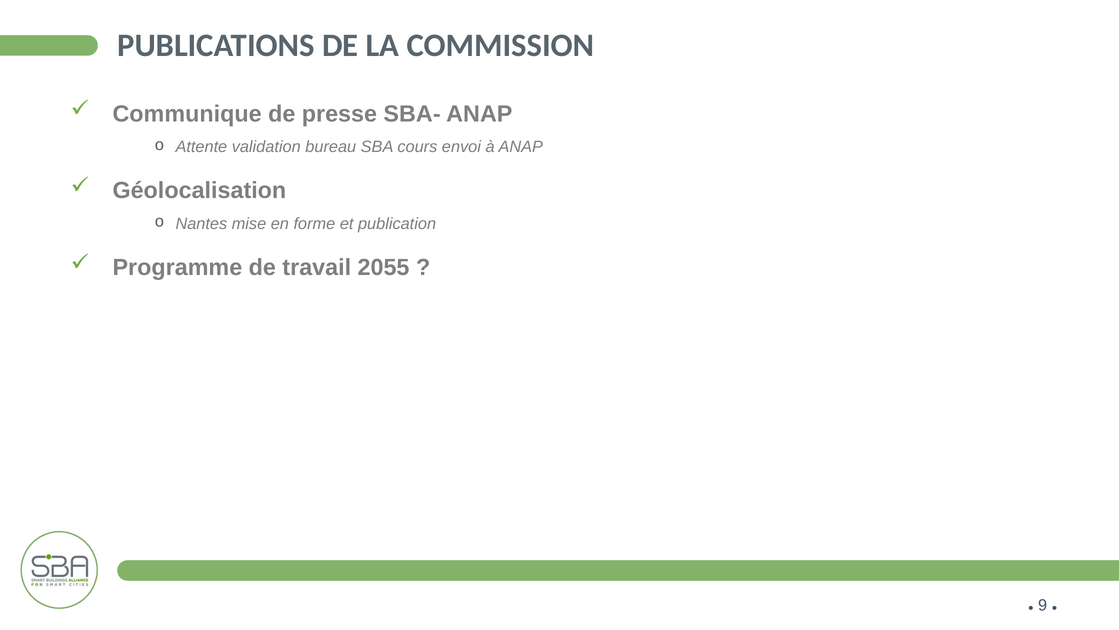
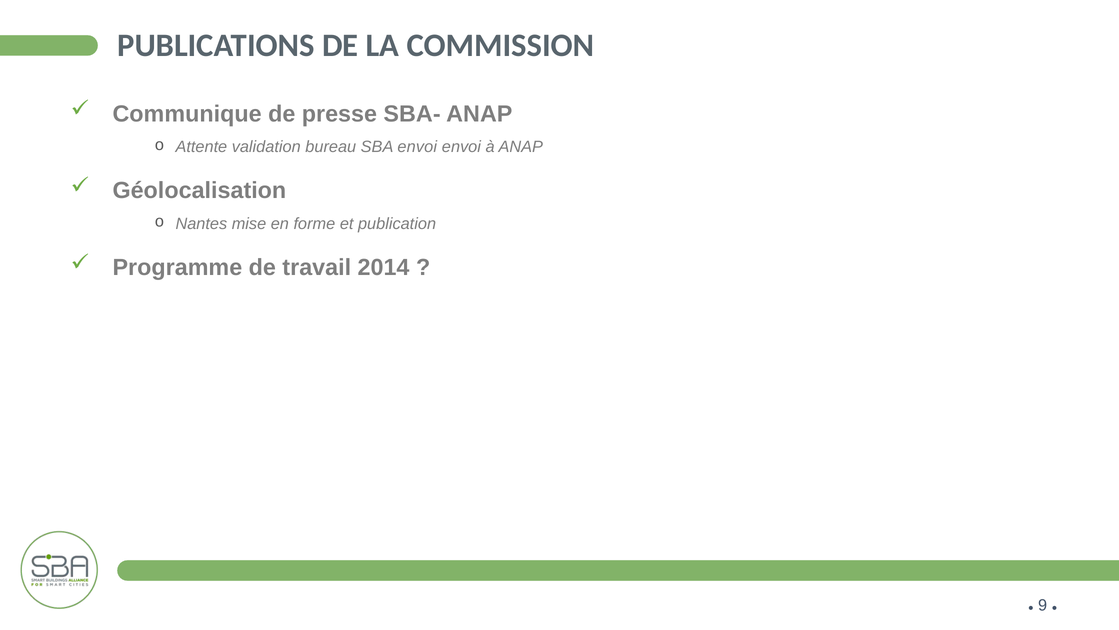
SBA cours: cours -> envoi (417, 147)
2055: 2055 -> 2014 (384, 267)
